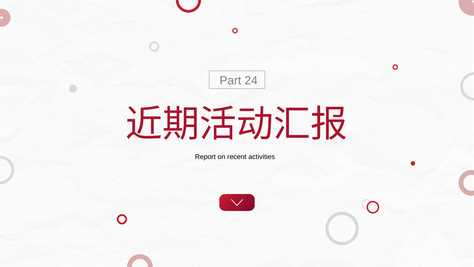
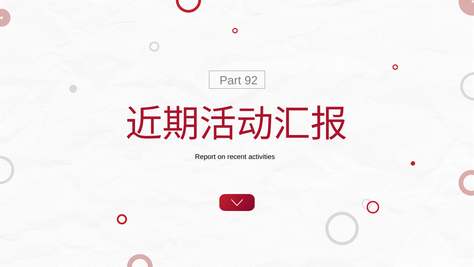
24: 24 -> 92 (251, 80)
